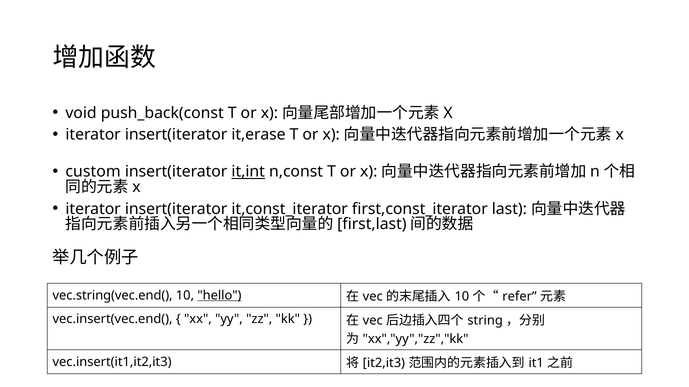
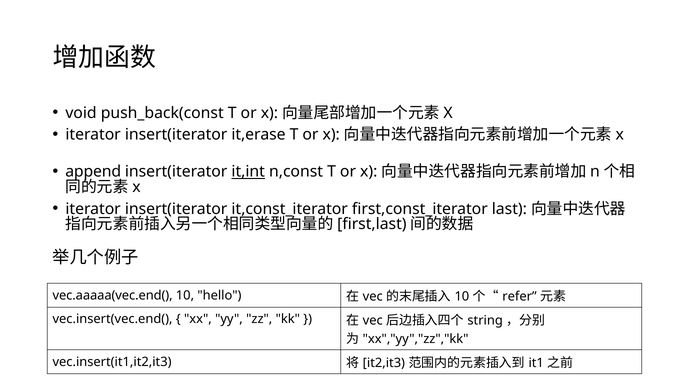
custom: custom -> append (93, 172)
vec.string(vec.end(: vec.string(vec.end( -> vec.aaaaa(vec.end( (113, 296)
hello underline: present -> none (219, 296)
